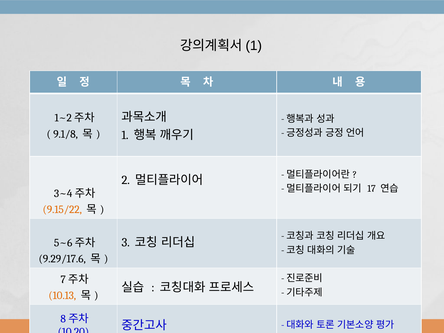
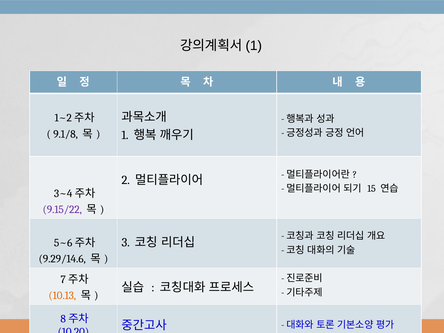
17: 17 -> 15 (372, 189)
9.15/22 colour: orange -> purple (62, 209)
9.29/17.6: 9.29/17.6 -> 9.29/14.6 (62, 259)
